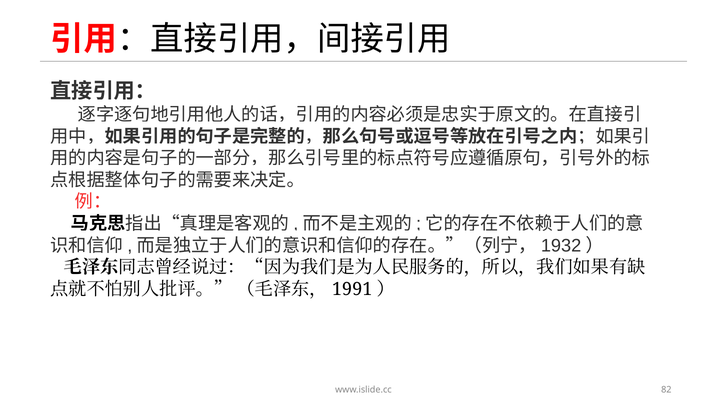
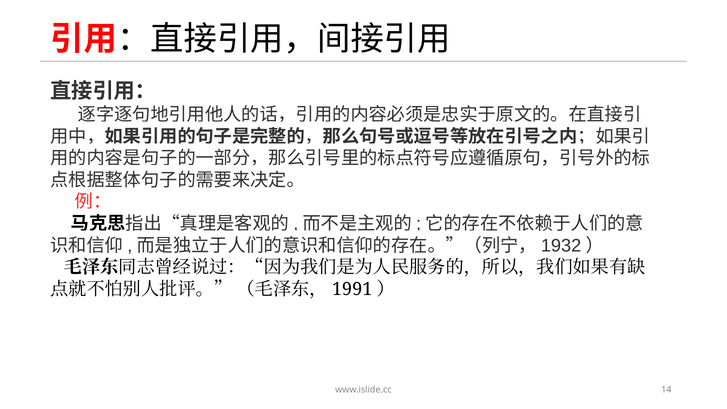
82: 82 -> 14 (666, 390)
